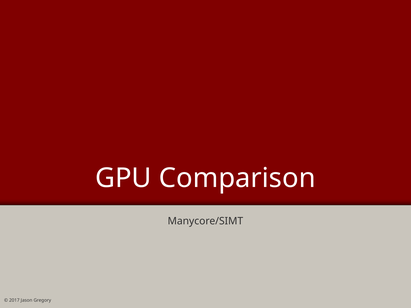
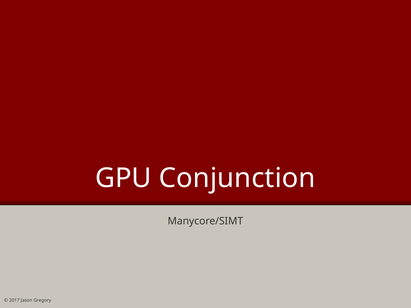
Comparison: Comparison -> Conjunction (237, 178)
